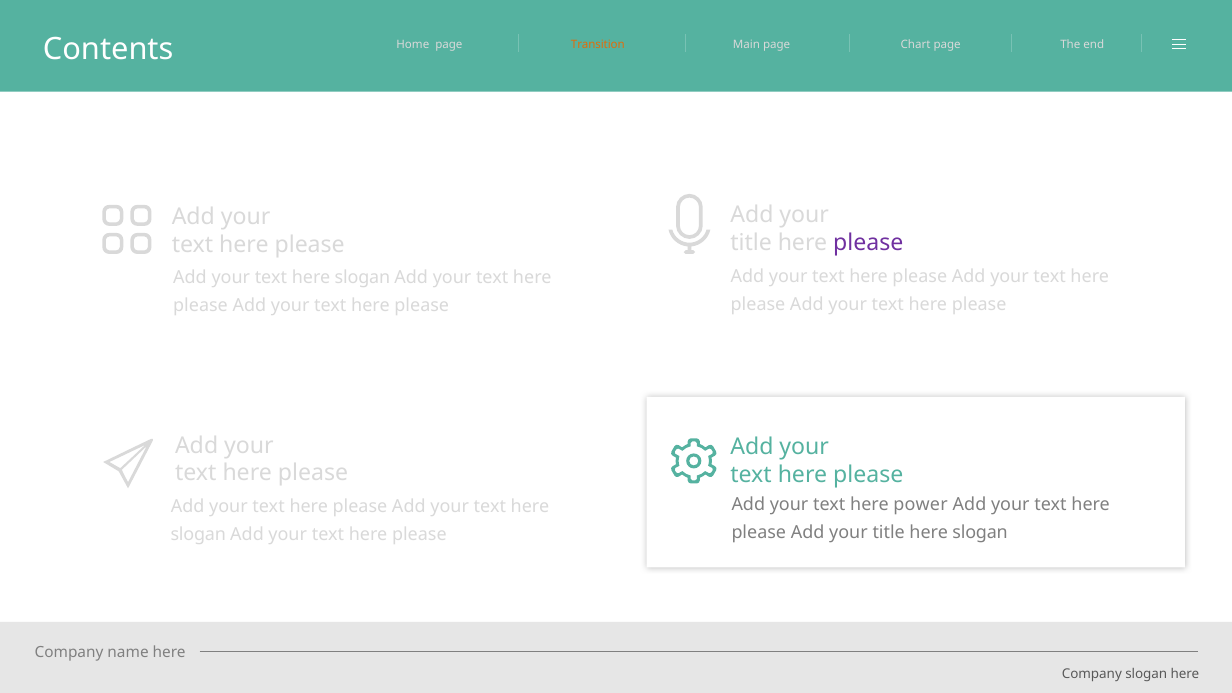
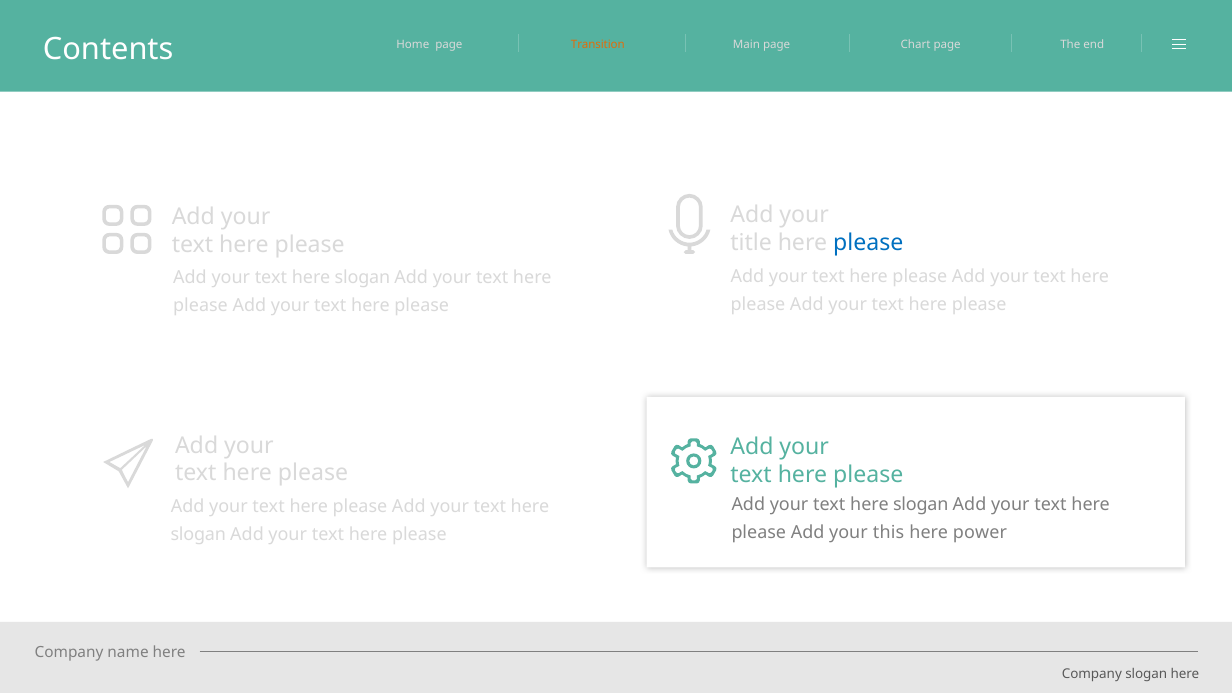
please colour: purple -> blue (868, 243)
power: power -> slogan (921, 505)
title: title -> this (889, 533)
slogan: slogan -> power (980, 533)
